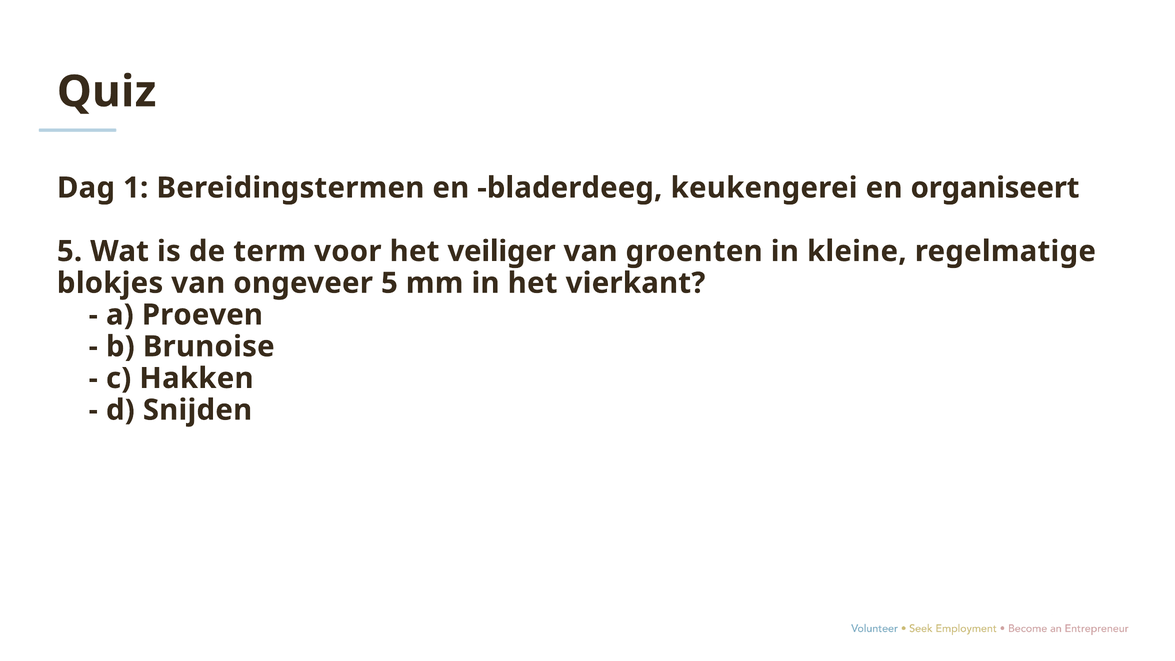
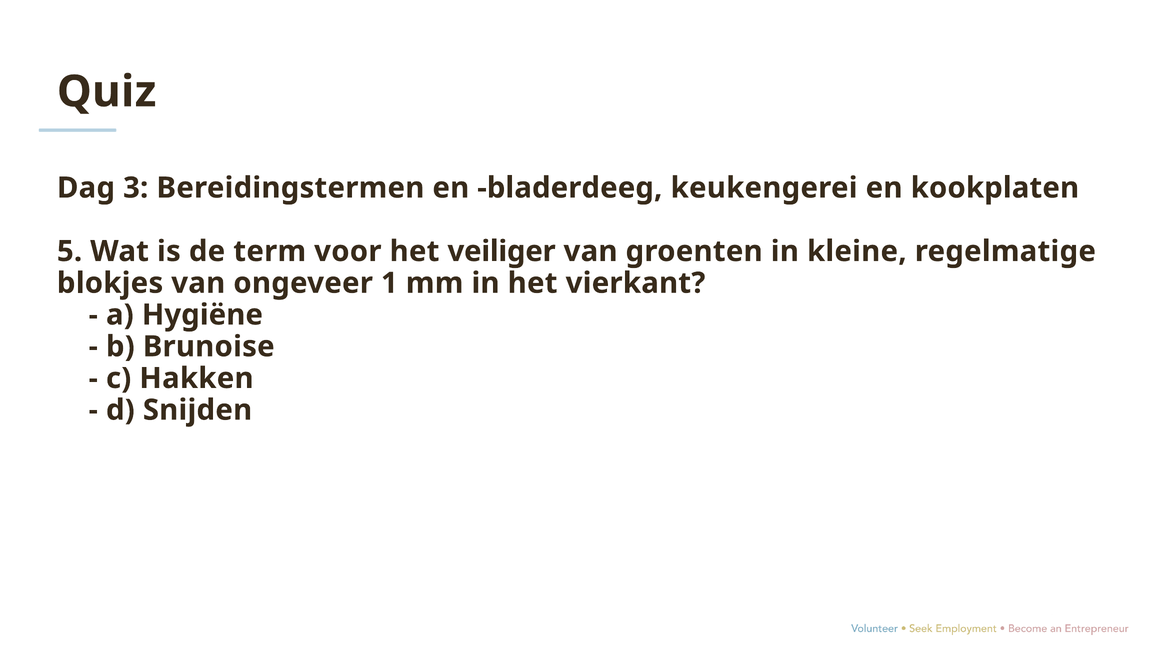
1: 1 -> 3 (136, 188)
organiseert: organiseert -> kookplaten (995, 188)
ongeveer 5: 5 -> 1 (389, 283)
Proeven: Proeven -> Hygiëne (202, 315)
